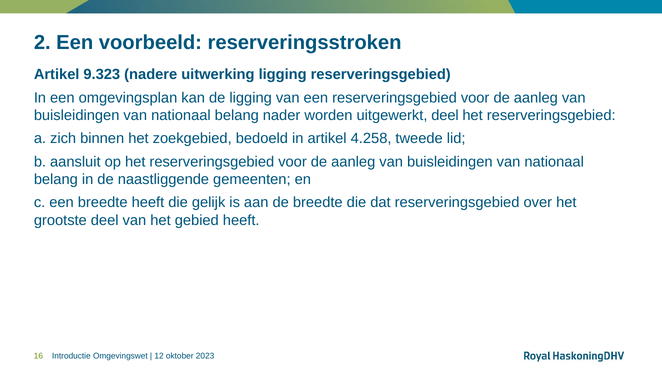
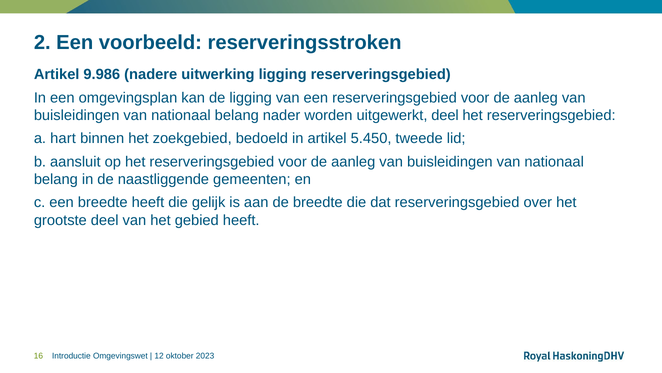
9.323: 9.323 -> 9.986 (102, 74)
zich: zich -> hart (63, 138)
4.258: 4.258 -> 5.450 (371, 138)
